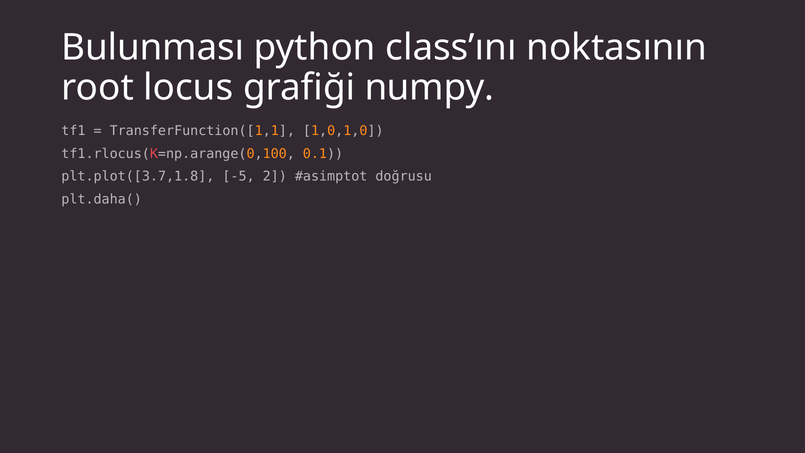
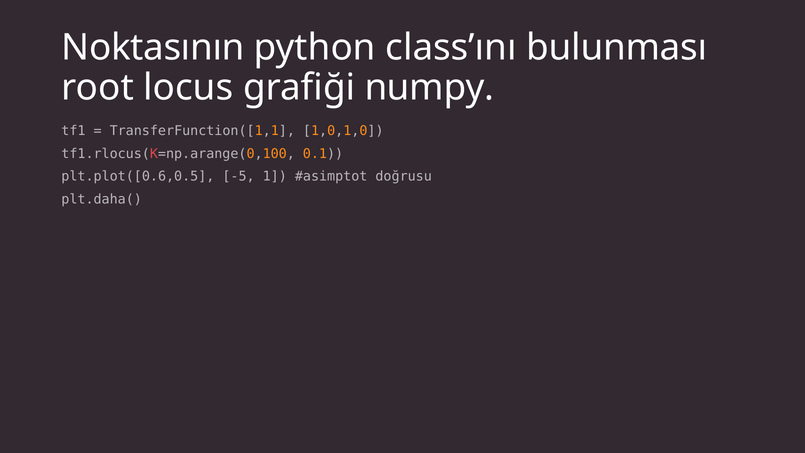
Bulunması: Bulunması -> Noktasının (153, 48)
noktasının: noktasının -> bulunması (617, 48)
plt.plot([3.7,1.8: plt.plot([3.7,1.8 -> plt.plot([0.6,0.5 (138, 176)
2: 2 -> 1 (275, 176)
